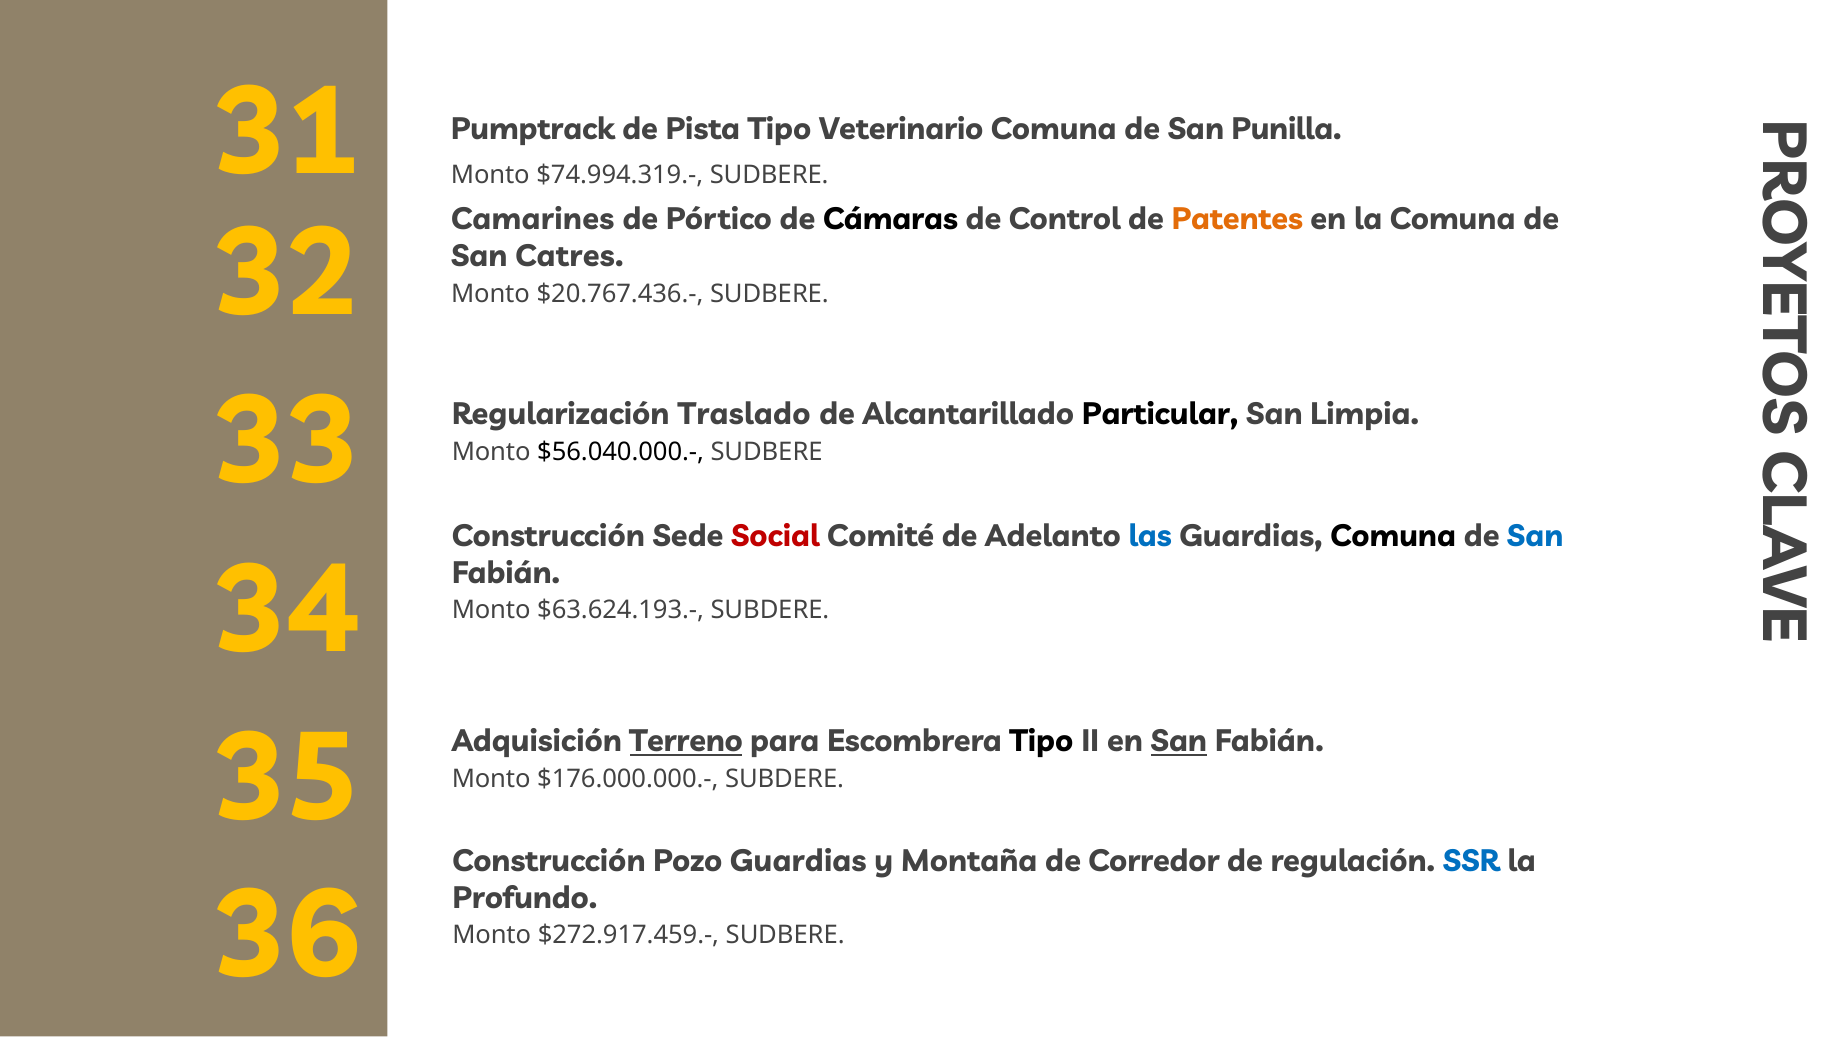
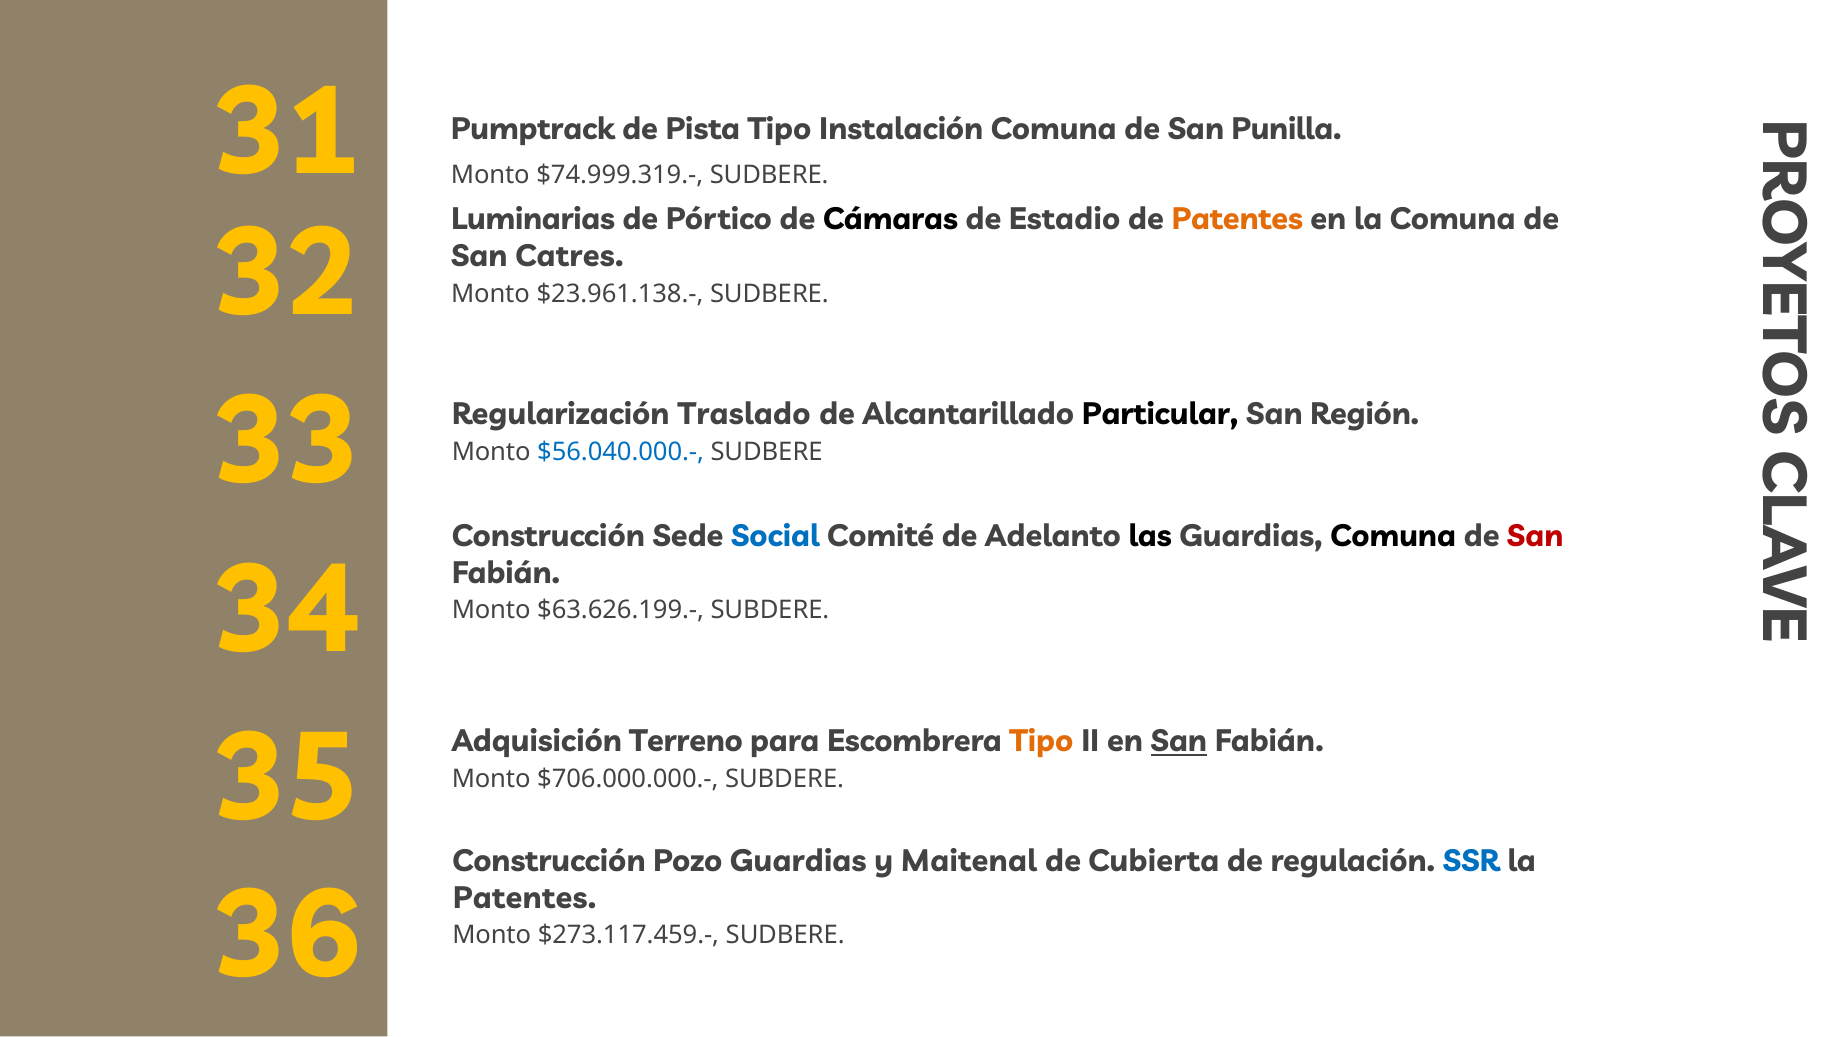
Veterinario: Veterinario -> Instalación (901, 129)
$74.994.319.-: $74.994.319.- -> $74.999.319.- (620, 175)
Camarines: Camarines -> Luminarias (533, 220)
Control: Control -> Estadio (1065, 220)
$20.767.436.-: $20.767.436.- -> $23.961.138.- (620, 294)
Limpia: Limpia -> Región (1365, 415)
$56.040.000.- colour: black -> blue (621, 452)
Social colour: red -> blue (775, 536)
las colour: blue -> black (1150, 536)
San colour: blue -> red (1535, 536)
$63.624.193.-: $63.624.193.- -> $63.626.199.- (621, 610)
Terreno underline: present -> none (686, 742)
Tipo colour: black -> orange (1041, 742)
$176.000.000.-: $176.000.000.- -> $706.000.000.- (628, 779)
Montaña: Montaña -> Maitenal (969, 861)
Corredor: Corredor -> Cubierta (1154, 861)
Profundo: Profundo -> Patentes (525, 898)
$272.917.459.-: $272.917.459.- -> $273.117.459.- (628, 935)
